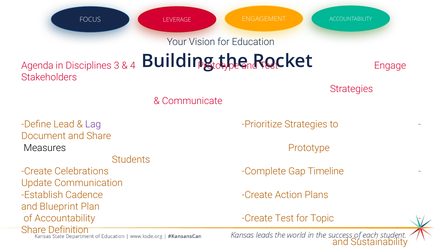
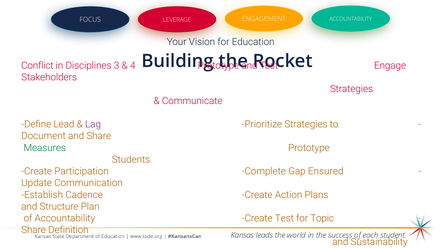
Agenda: Agenda -> Conflict (37, 66)
Measures colour: black -> green (45, 148)
Celebrations: Celebrations -> Participation (82, 171)
Timeline: Timeline -> Ensured (326, 171)
Blueprint: Blueprint -> Structure (59, 207)
